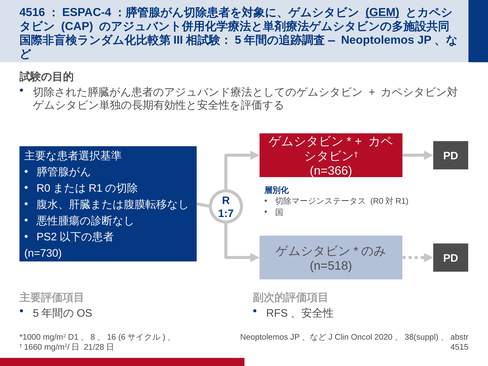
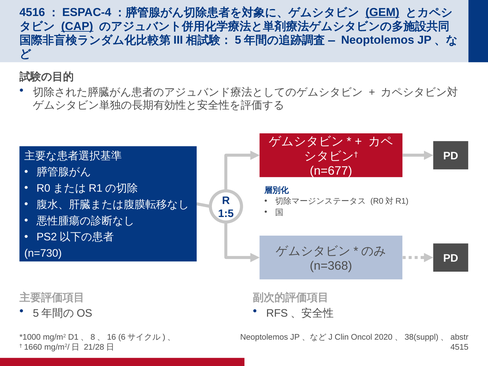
CAP underline: none -> present (77, 26)
n=366: n=366 -> n=677 (331, 171)
1:7: 1:7 -> 1:5 (226, 214)
n=518: n=518 -> n=368 (331, 266)
